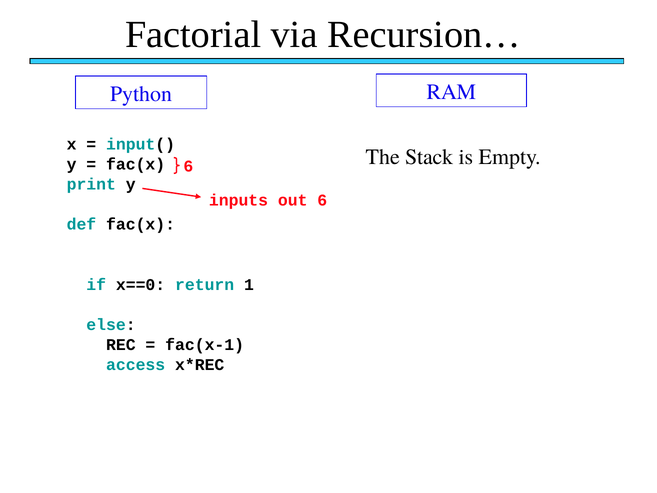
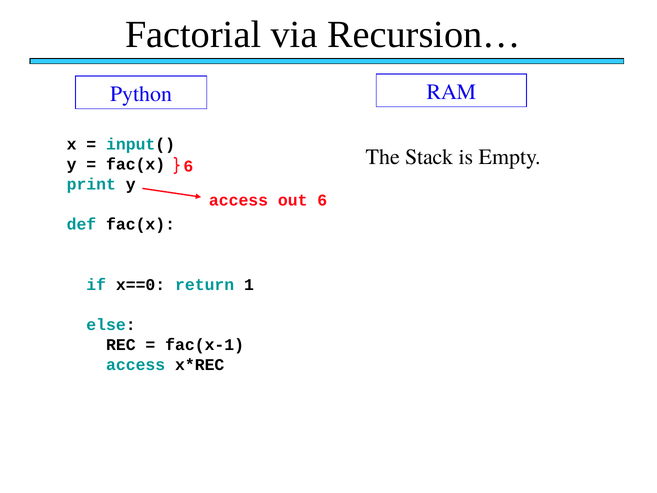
inputs: inputs -> access (239, 200)
